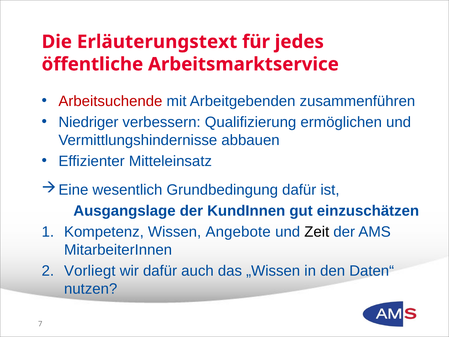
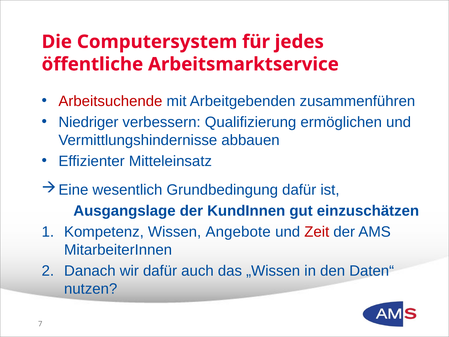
Erläuterungstext: Erläuterungstext -> Computersystem (157, 42)
Zeit colour: black -> red (317, 232)
Vorliegt: Vorliegt -> Danach (90, 271)
